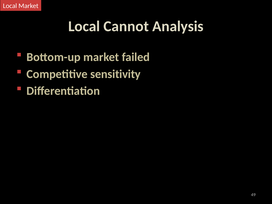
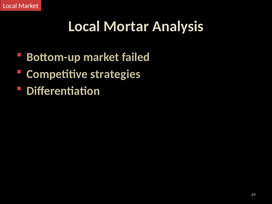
Cannot: Cannot -> Mortar (126, 26)
sensitivity: sensitivity -> strategies (115, 74)
